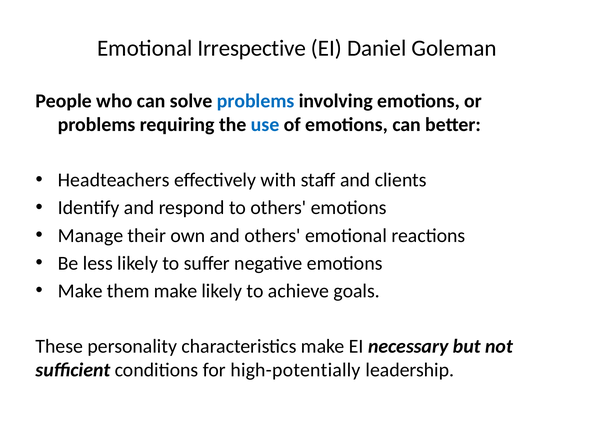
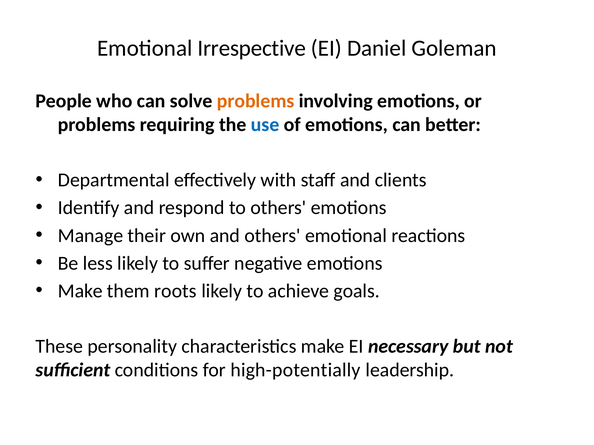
problems colour: blue -> orange (256, 101)
Headteachers: Headteachers -> Departmental (114, 180)
them make: make -> roots (175, 291)
